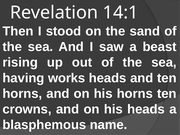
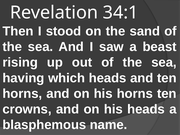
14:1: 14:1 -> 34:1 (121, 13)
works: works -> which (67, 78)
